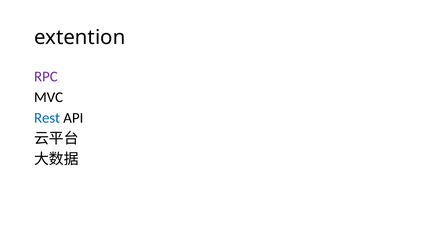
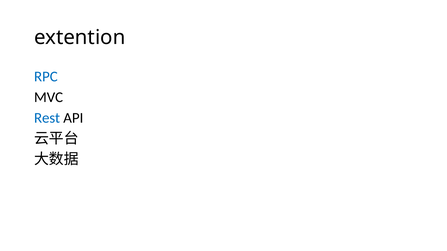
RPC colour: purple -> blue (46, 77)
